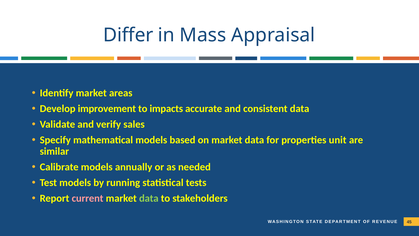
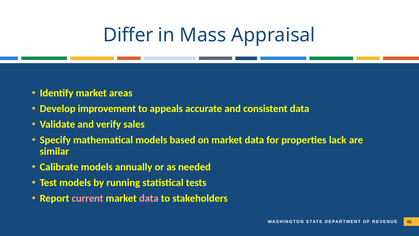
impacts: impacts -> appeals (166, 109)
unit: unit -> lack (338, 140)
data colour: light green -> pink (149, 198)
